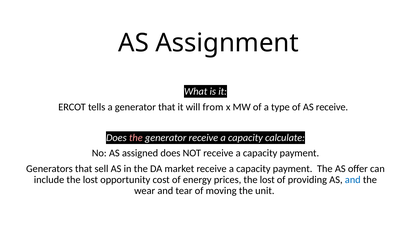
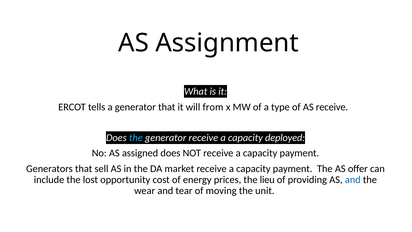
the colour: pink -> light blue (136, 138)
calculate: calculate -> deployed (285, 138)
prices the lost: lost -> lieu (267, 180)
